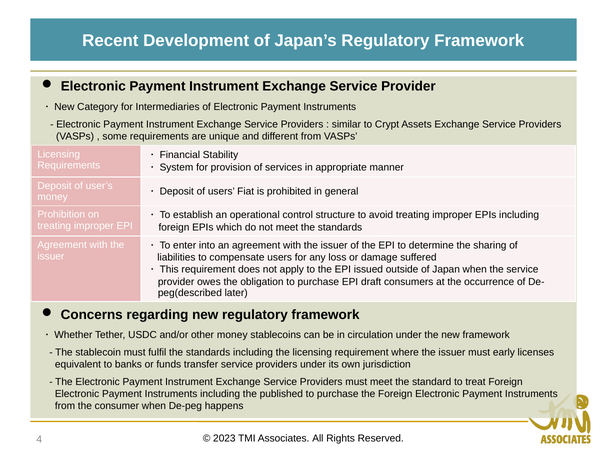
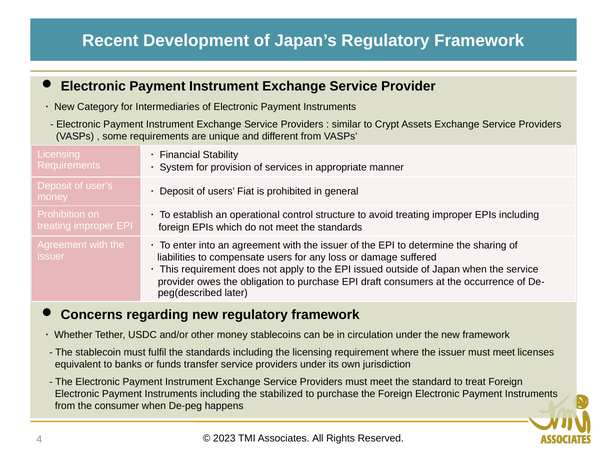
issuer must early: early -> meet (504, 352)
published: published -> stabilized (281, 393)
